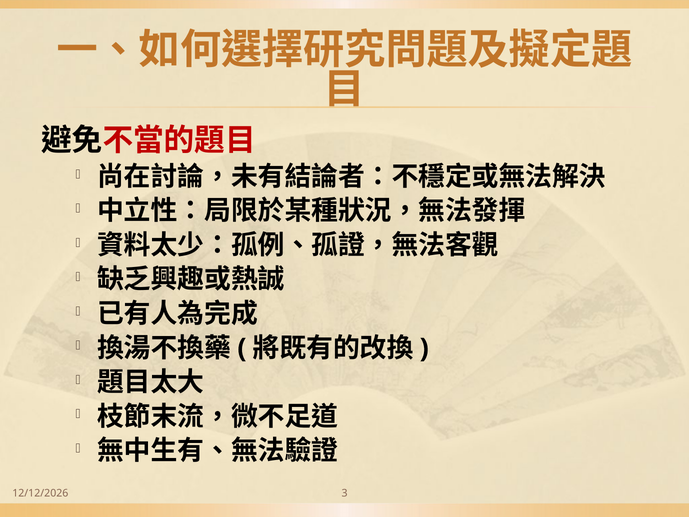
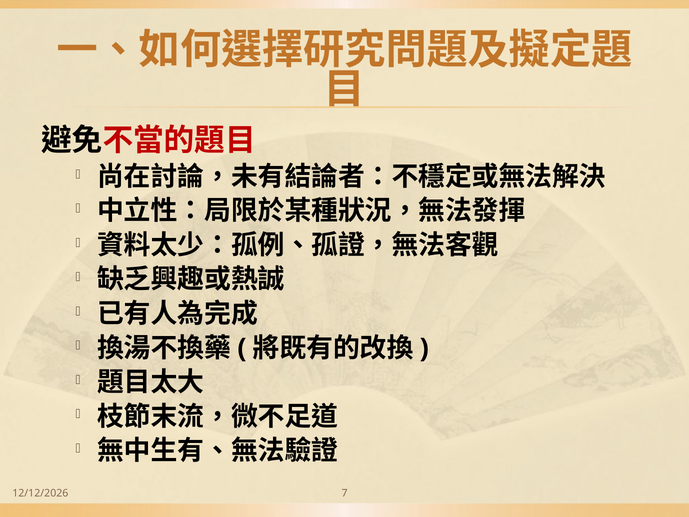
3: 3 -> 7 (345, 493)
